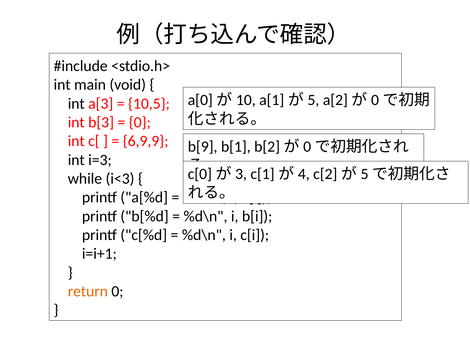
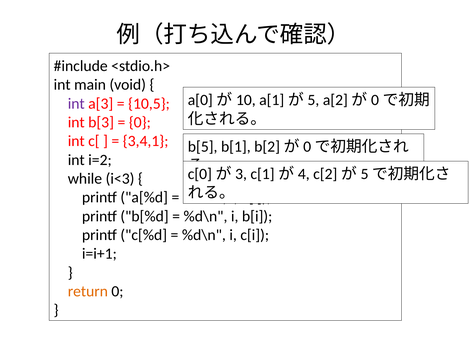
int colour: black -> purple (76, 104)
6,9,9: 6,9,9 -> 3,4,1 (146, 141)
b[9: b[9 -> b[5 (203, 147)
i=3: i=3 -> i=2 (100, 160)
